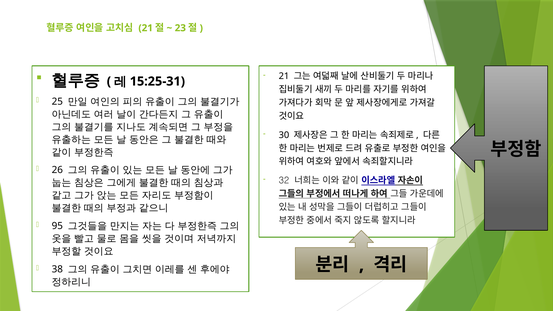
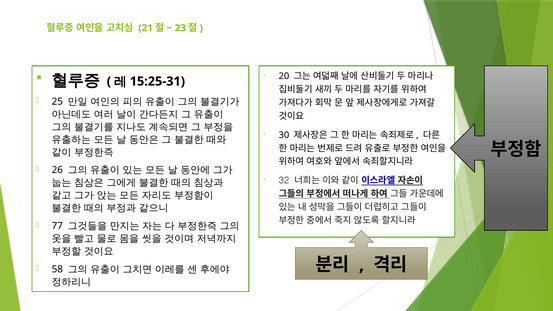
21: 21 -> 20 (284, 76)
95: 95 -> 77 (57, 226)
38: 38 -> 58 (57, 269)
